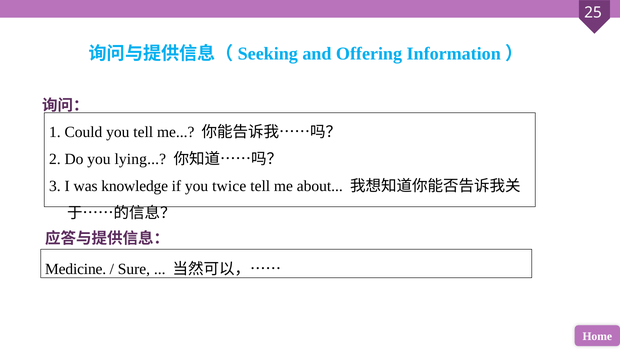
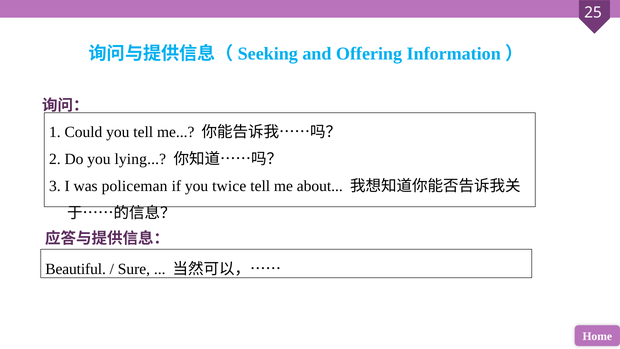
knowledge: knowledge -> policeman (135, 186)
Medicine: Medicine -> Beautiful (76, 269)
